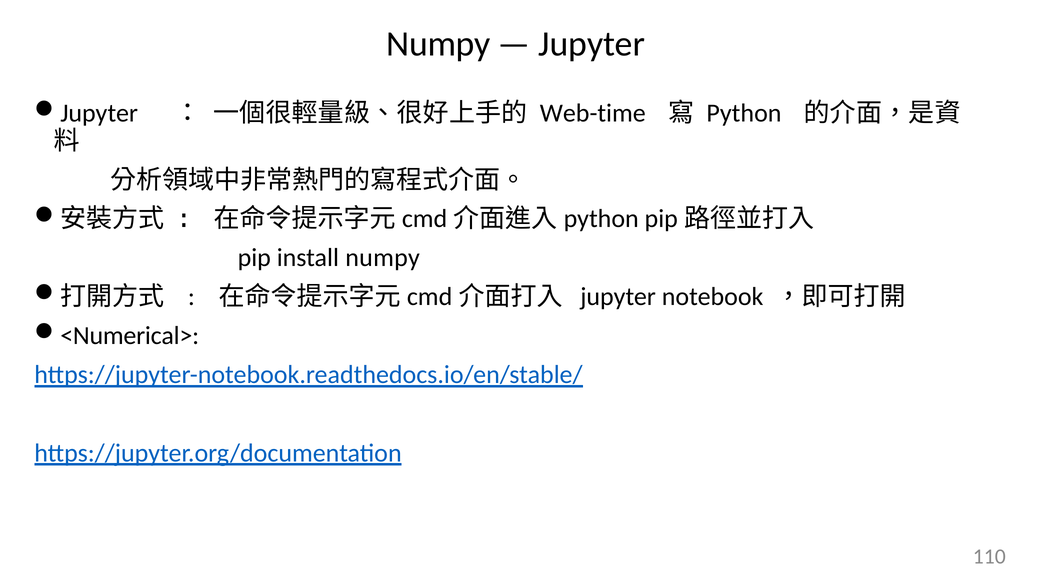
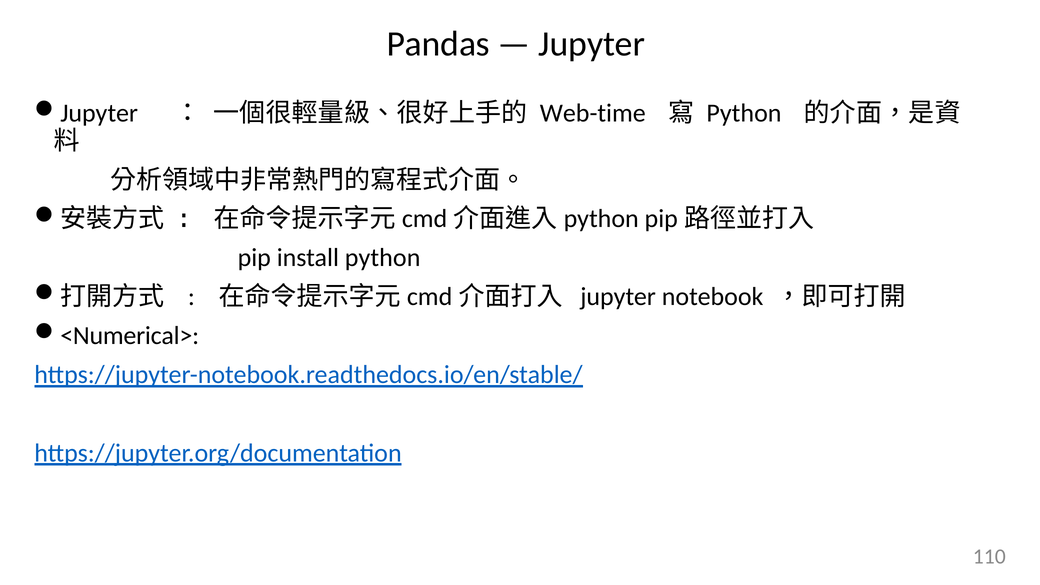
Numpy: Numpy -> Pandas (438, 44)
install numpy: numpy -> python (383, 258)
